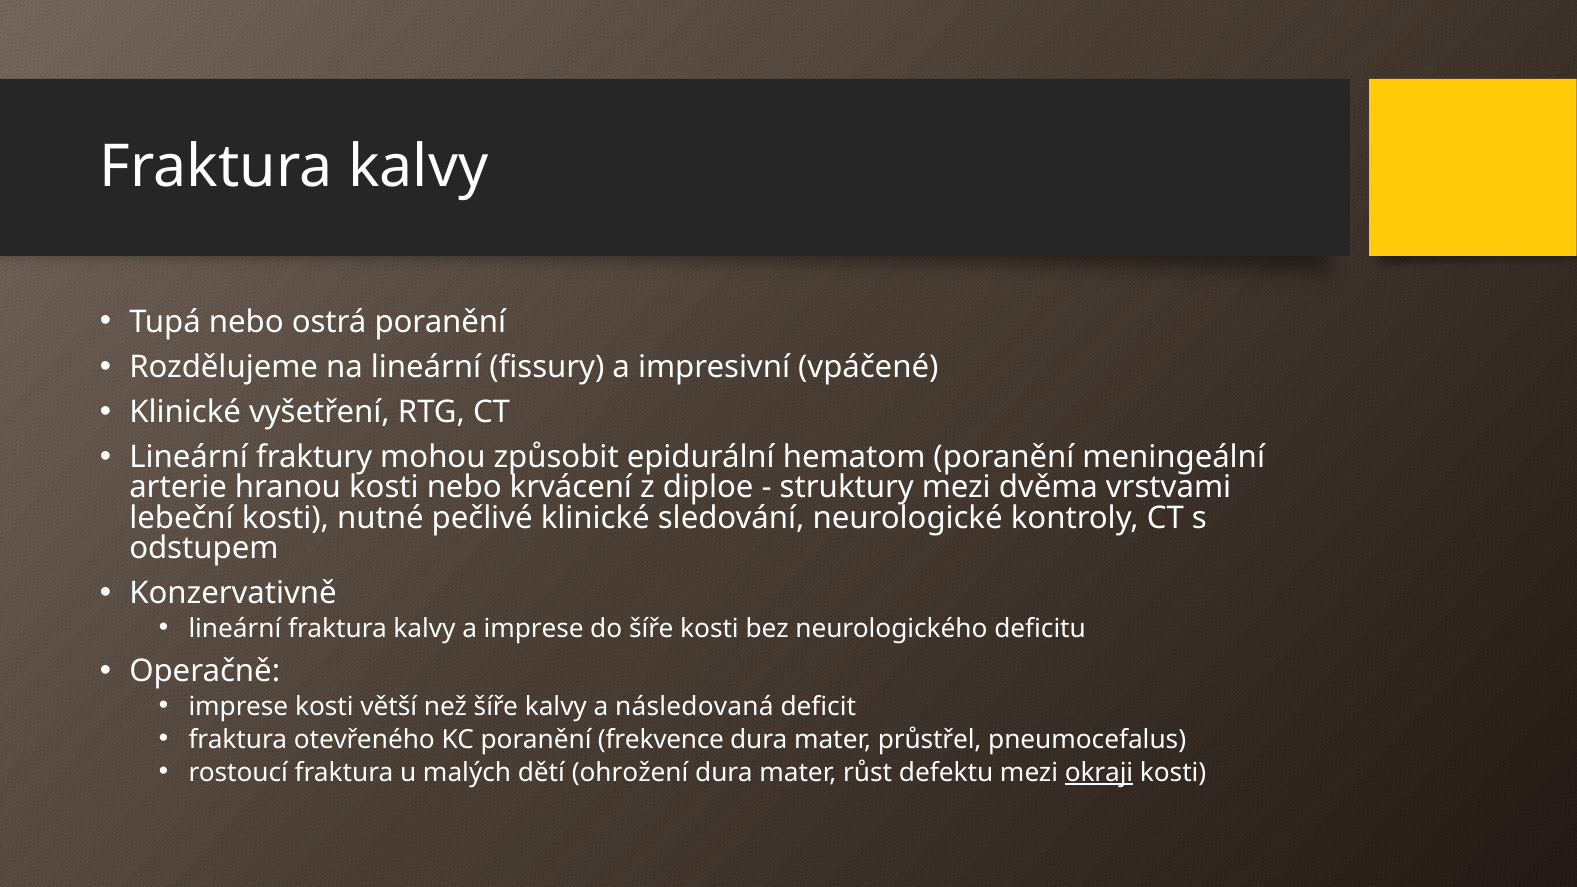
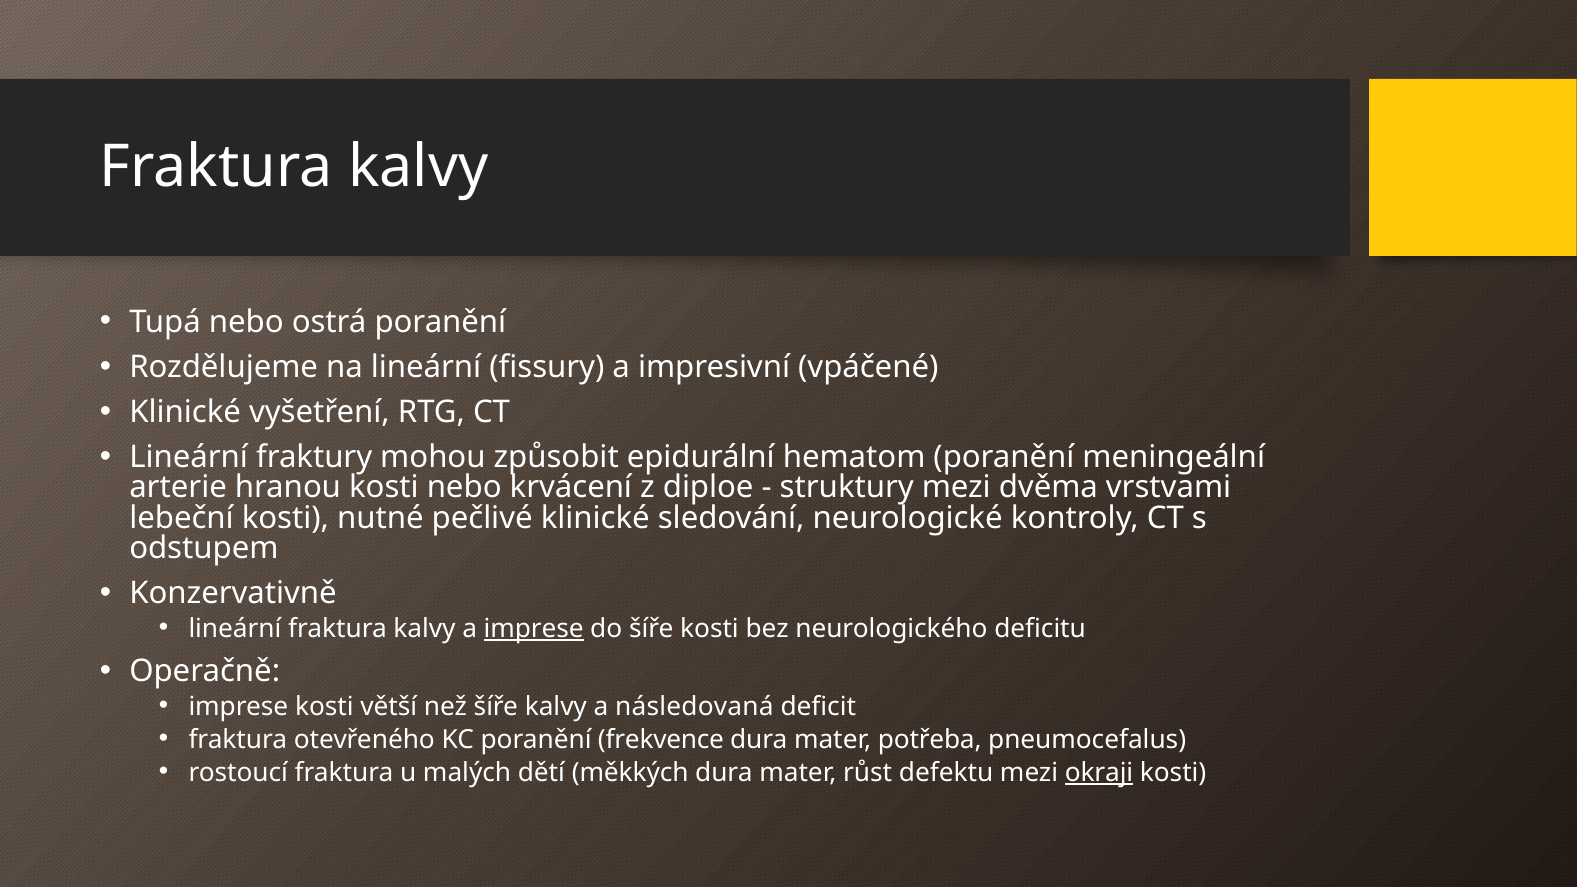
imprese underline: none -> present (534, 629)
průstřel: průstřel -> potřeba (930, 740)
ohrožení: ohrožení -> měkkých (630, 773)
